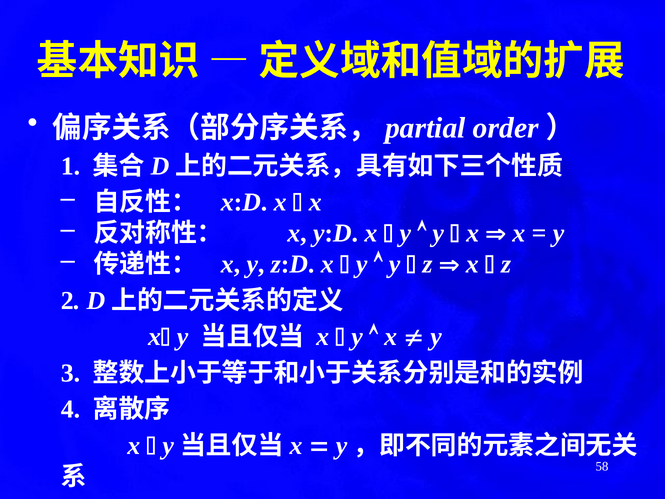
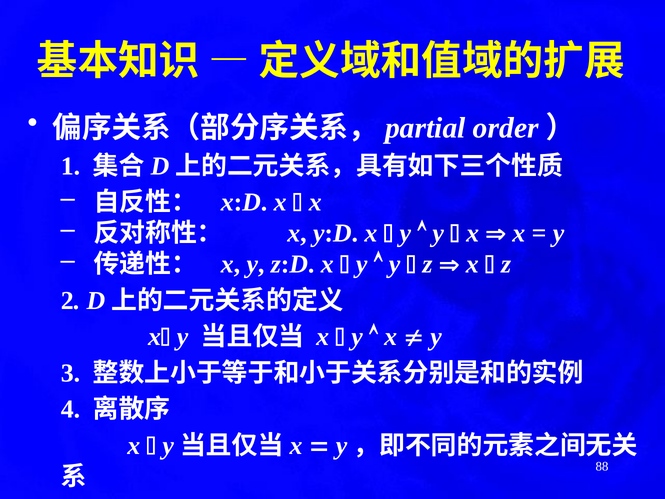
58: 58 -> 88 (602, 466)
